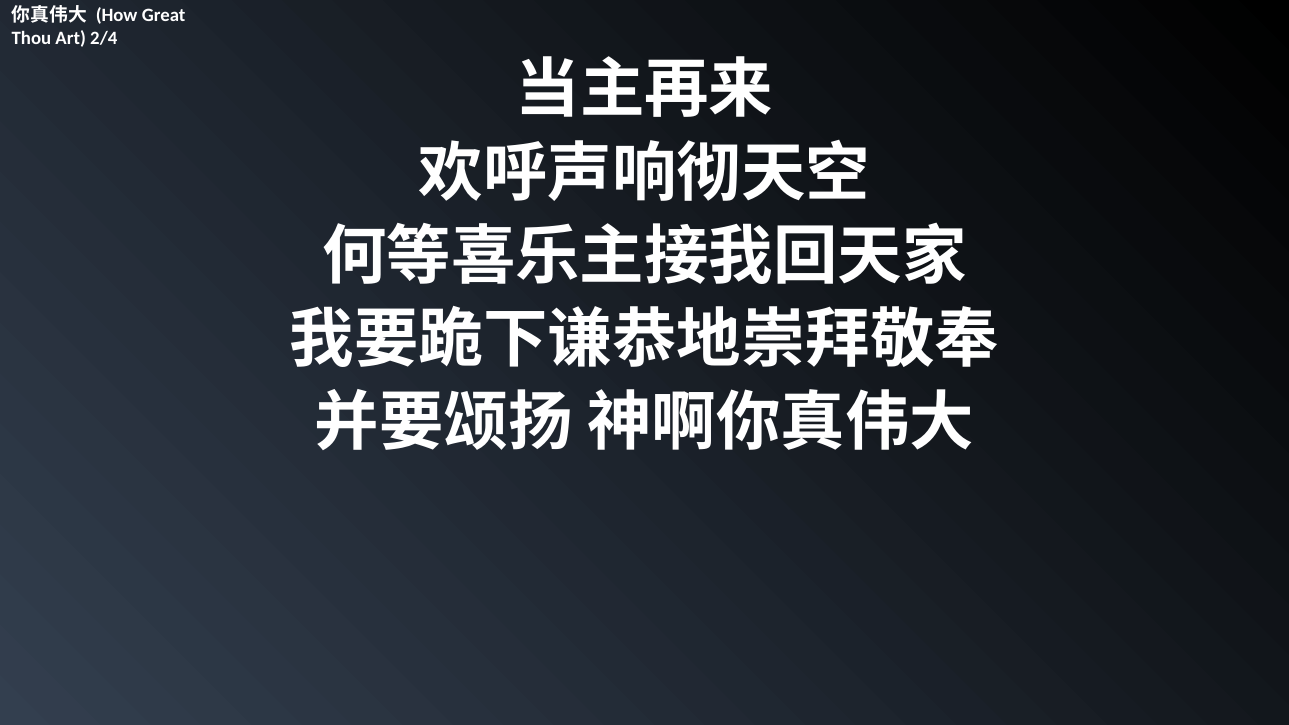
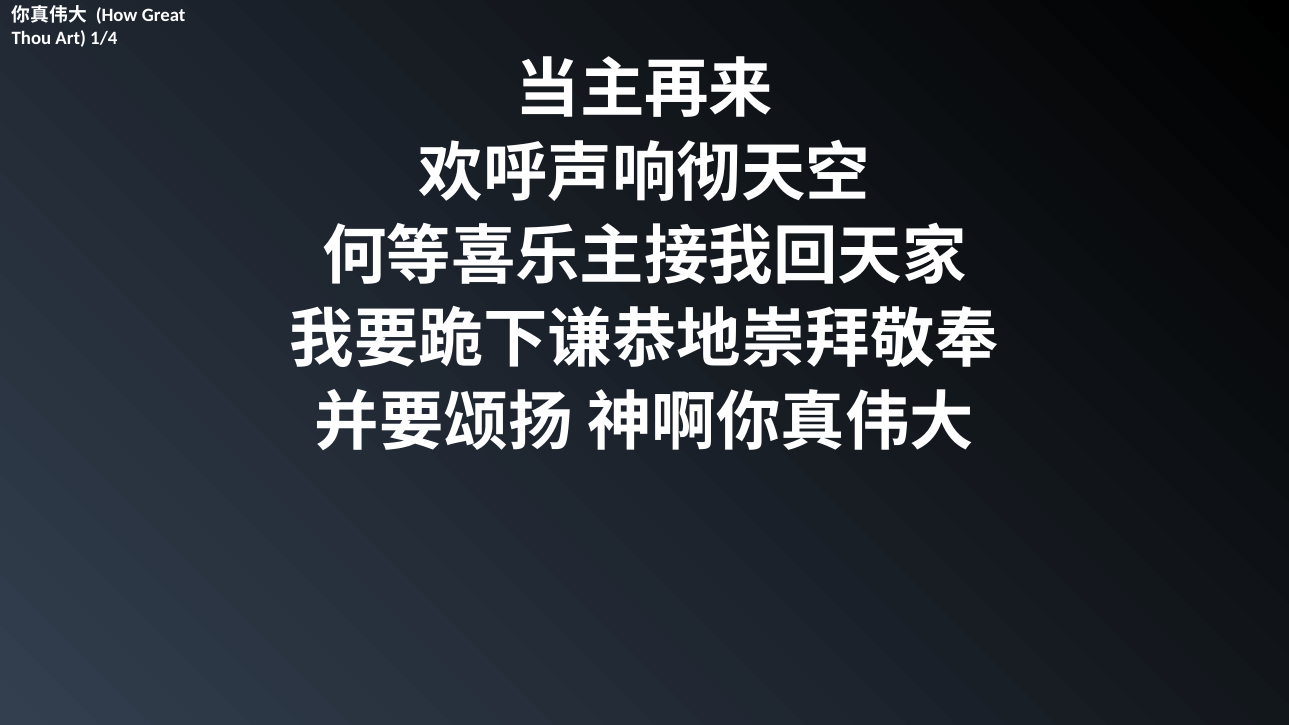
2/4: 2/4 -> 1/4 (104, 38)
